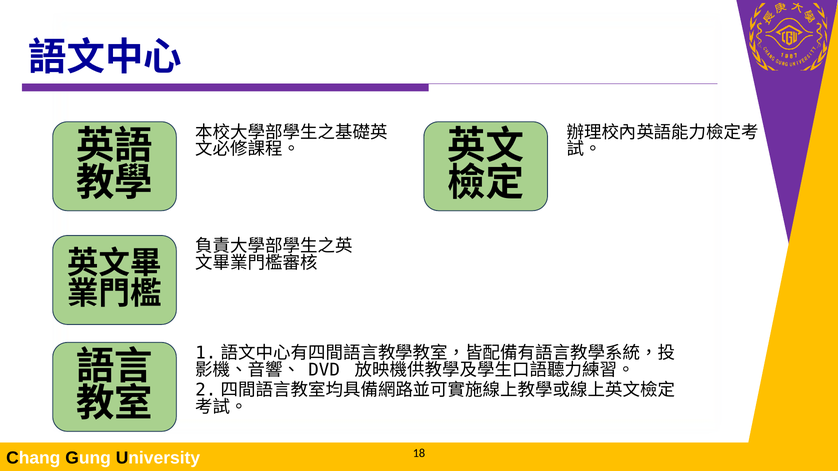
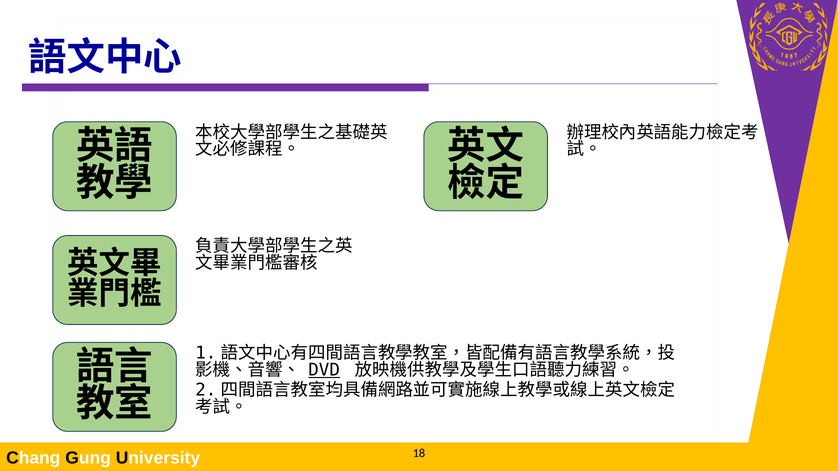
DVD underline: none -> present (324, 370)
